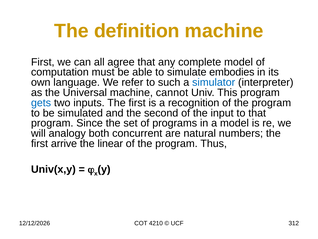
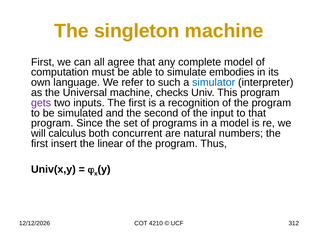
definition: definition -> singleton (137, 31)
cannot: cannot -> checks (172, 92)
gets colour: blue -> purple (41, 103)
analogy: analogy -> calculus (67, 133)
arrive: arrive -> insert (64, 143)
